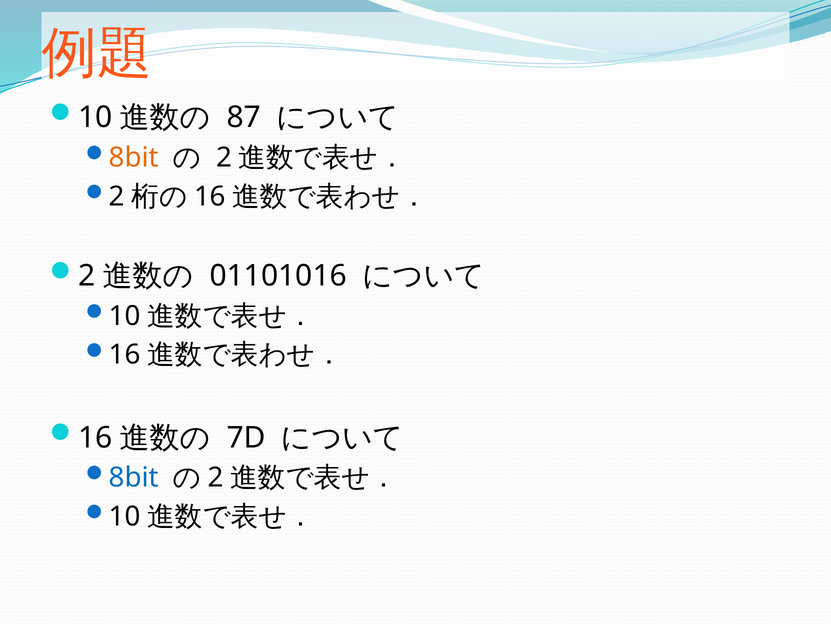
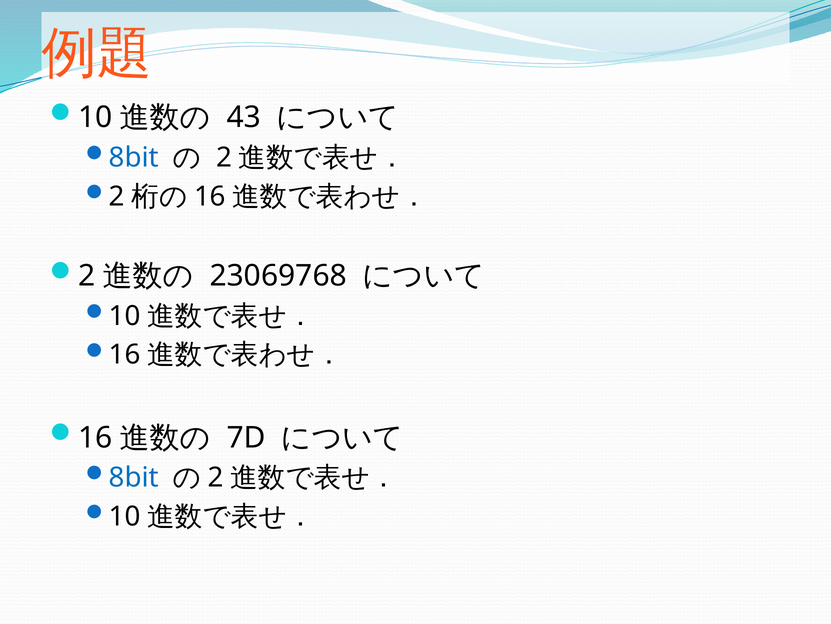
87: 87 -> 43 (244, 117)
8bit colour: orange -> blue (134, 157)
01101016: 01101016 -> 23069768 (278, 276)
